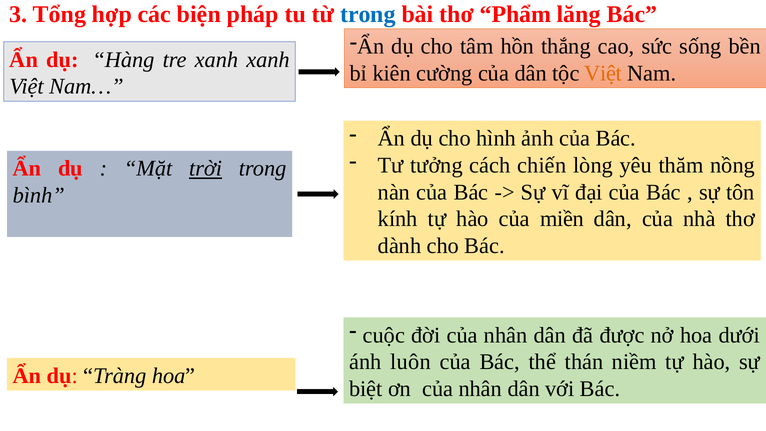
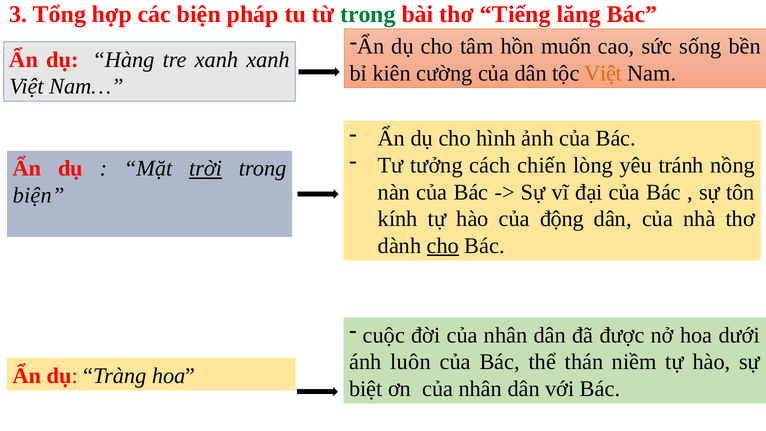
trong colour: blue -> green (368, 14)
Phẩm: Phẩm -> Tiếng (515, 14)
thắng: thắng -> muốn (566, 46)
thăm: thăm -> tránh (681, 165)
bình: bình -> biện (39, 195)
miền: miền -> động (562, 219)
cho underline: none -> present (443, 246)
